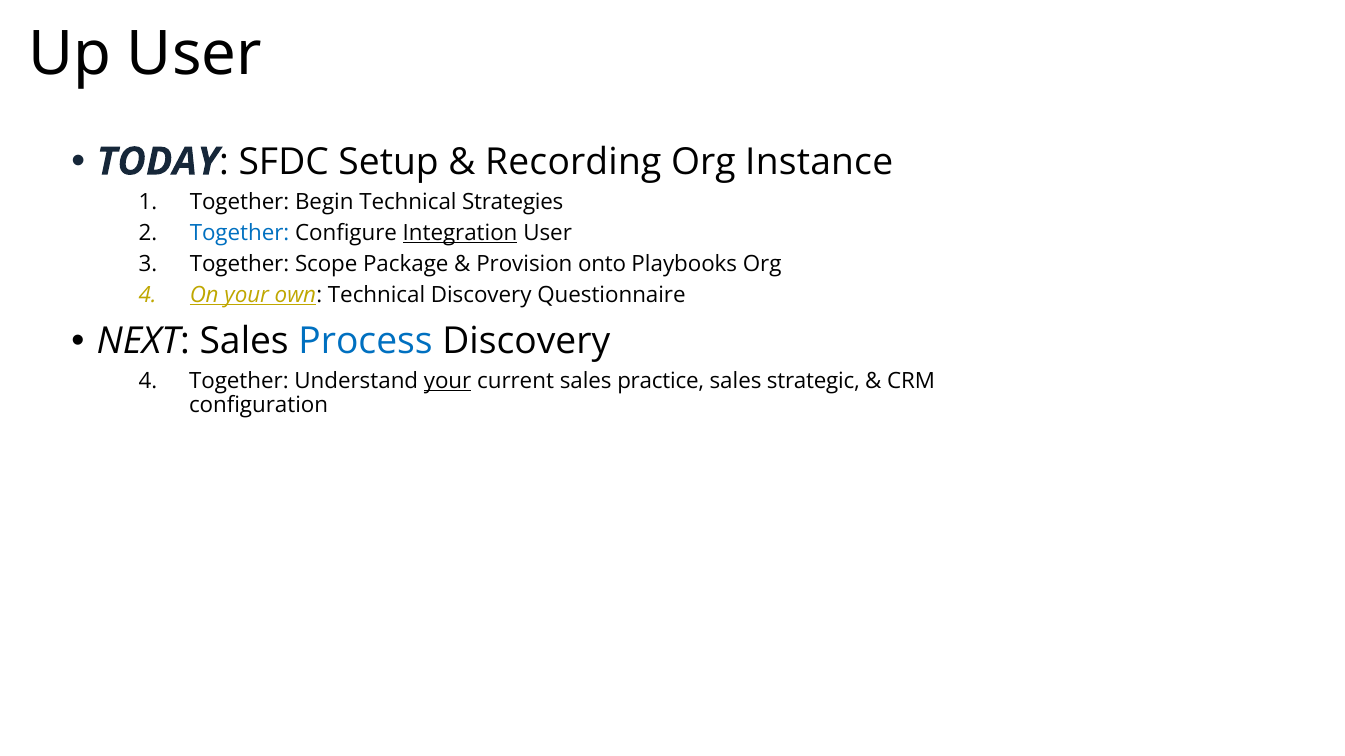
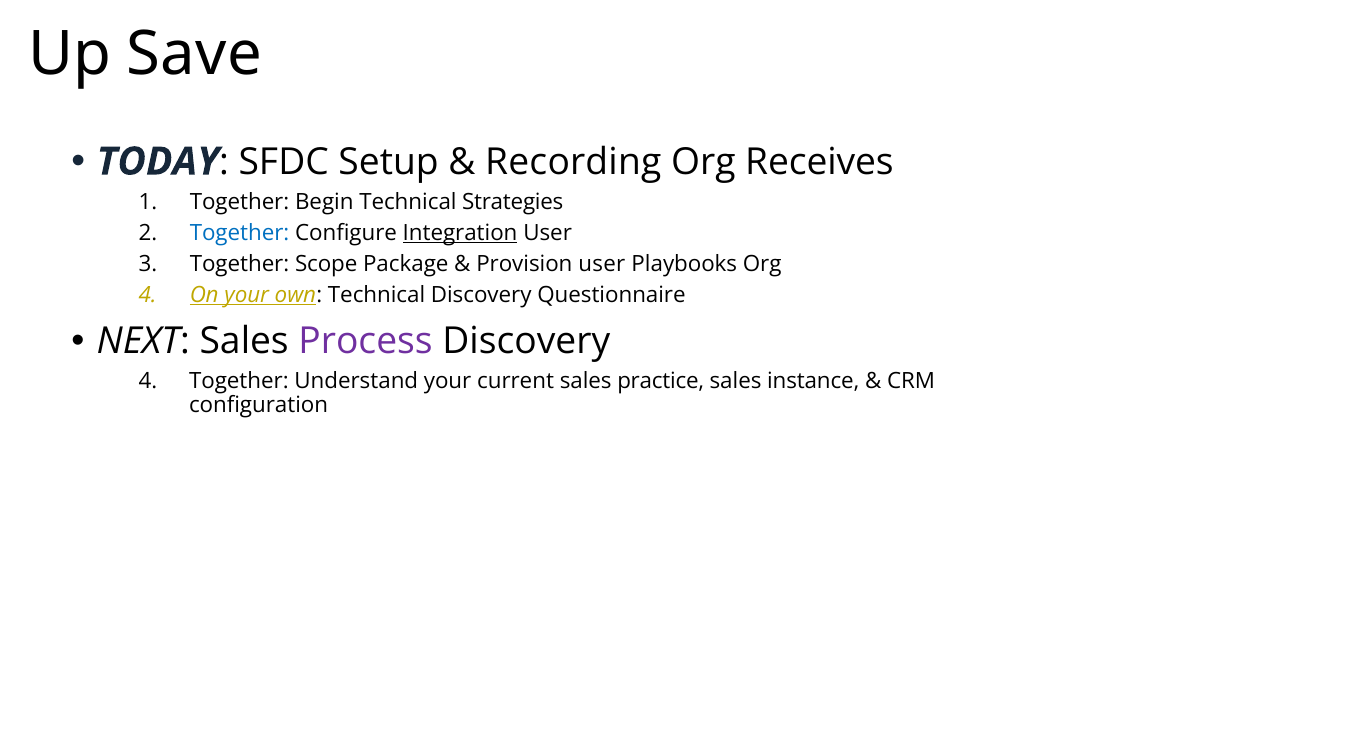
Up User: User -> Save (194, 54)
Instance: Instance -> Receives (819, 162)
Provision onto: onto -> user (602, 264)
Process colour: blue -> purple (366, 342)
your underline: present -> none (448, 381)
strategic: strategic -> instance (813, 381)
